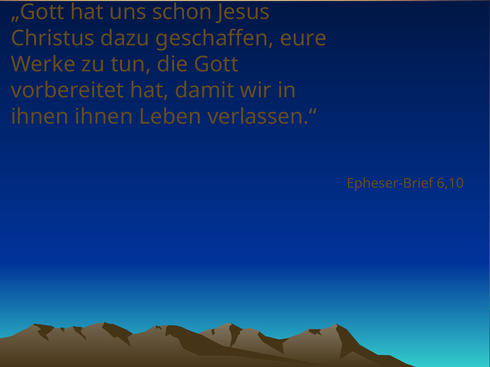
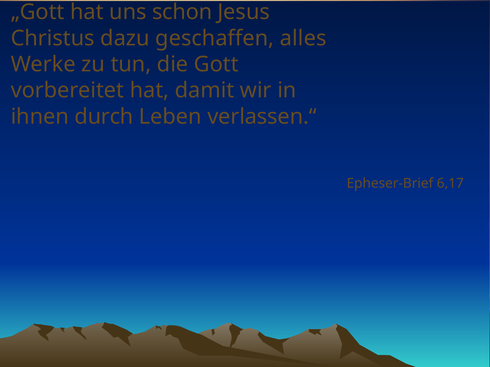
eure: eure -> alles (303, 38)
ihnen ihnen: ihnen -> durch (104, 117)
6,10: 6,10 -> 6,17 (450, 184)
